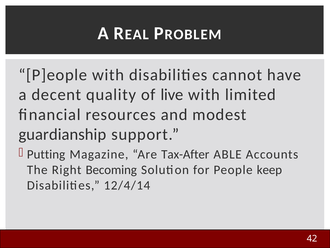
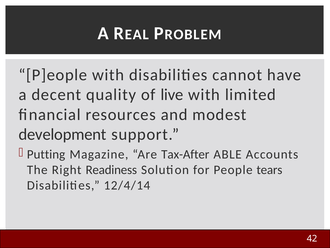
guardianship: guardianship -> development (63, 134)
Becoming: Becoming -> Readiness (111, 169)
keep: keep -> tears (269, 169)
